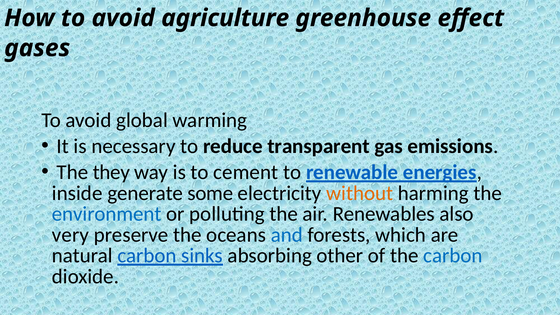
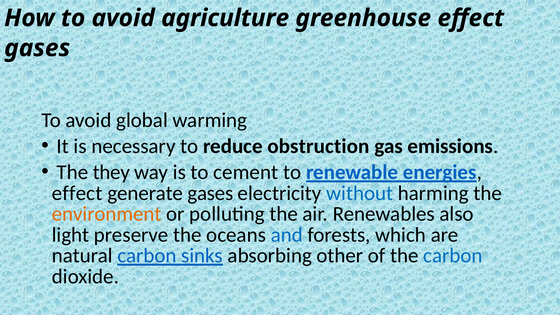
transparent: transparent -> obstruction (318, 146)
inside: inside -> effect (77, 193)
generate some: some -> gases (210, 193)
without colour: orange -> blue (360, 193)
environment colour: blue -> orange (107, 214)
very: very -> light (71, 235)
